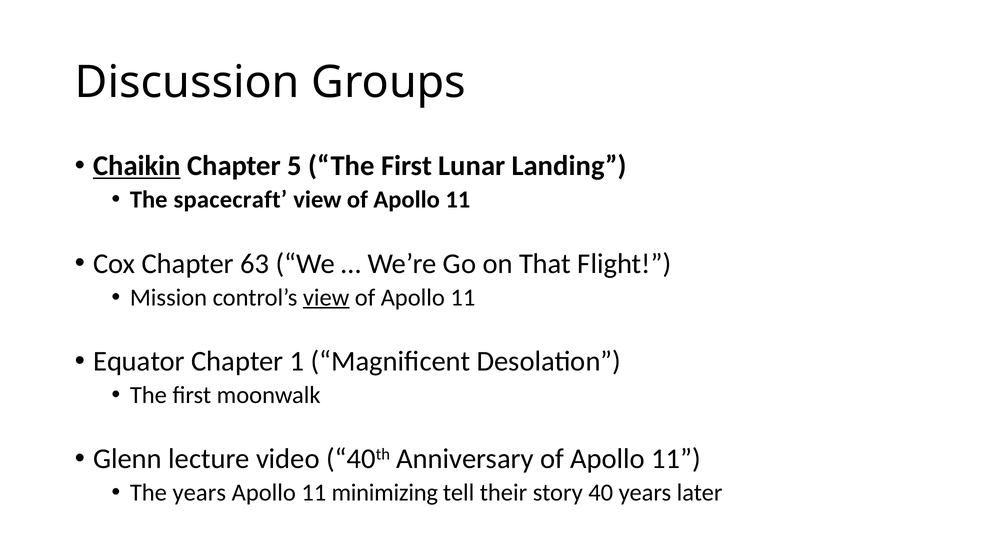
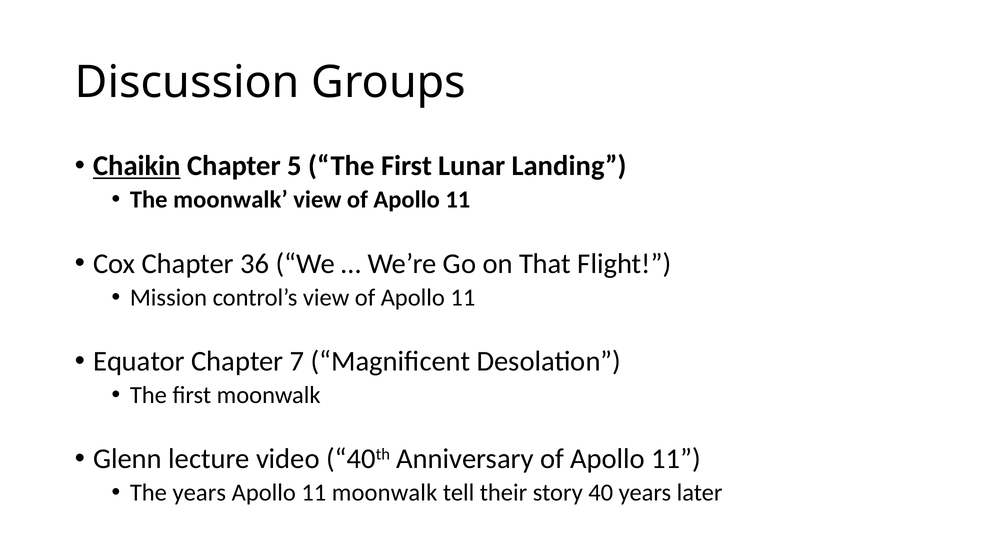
The spacecraft: spacecraft -> moonwalk (230, 200)
63: 63 -> 36 (255, 264)
view underline: present -> none (326, 297)
1: 1 -> 7 (297, 361)
11 minimizing: minimizing -> moonwalk (385, 493)
